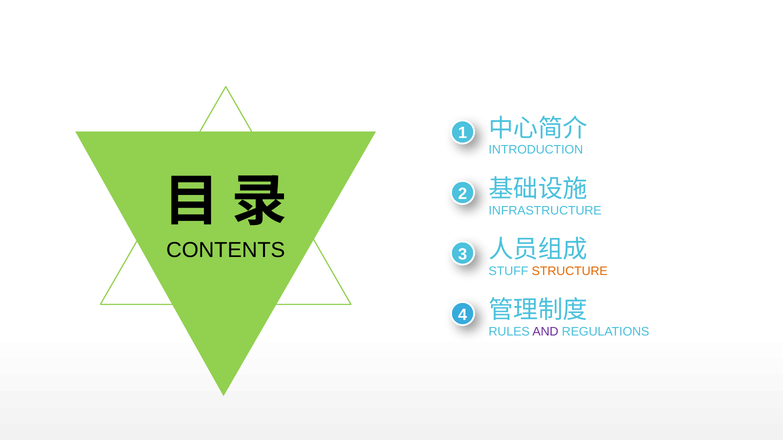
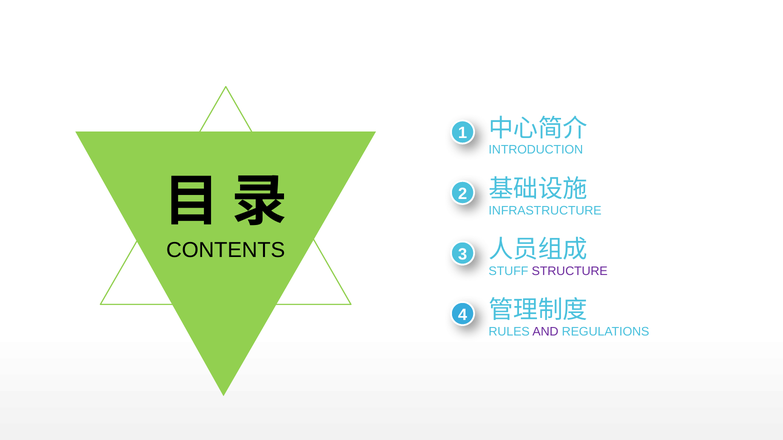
STRUCTURE colour: orange -> purple (570, 271)
